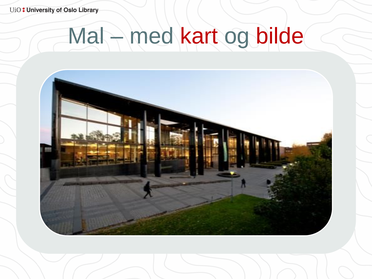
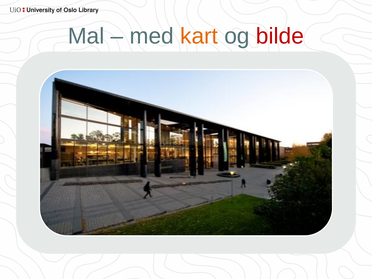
kart colour: red -> orange (199, 36)
